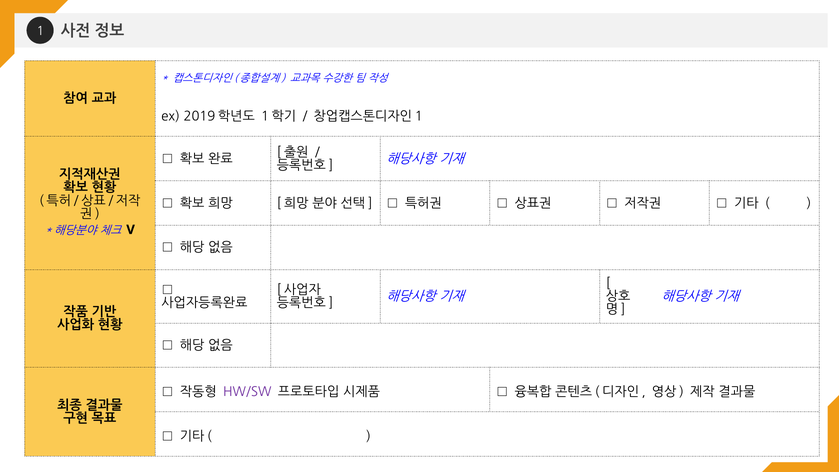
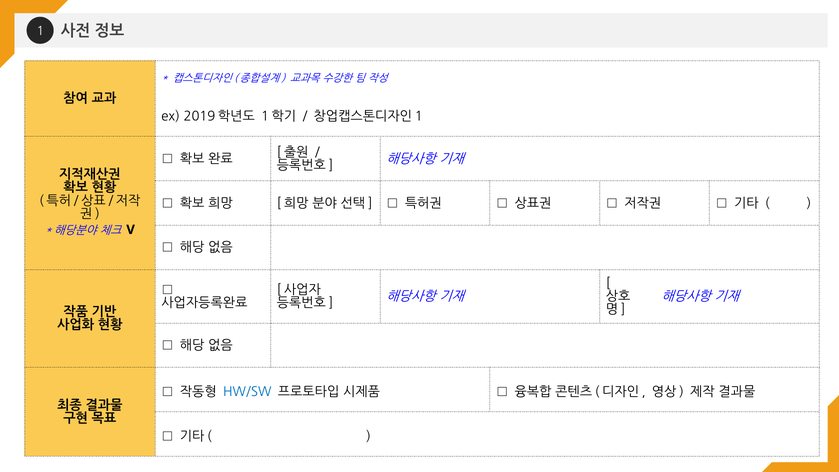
HW/SW colour: purple -> blue (247, 392)
